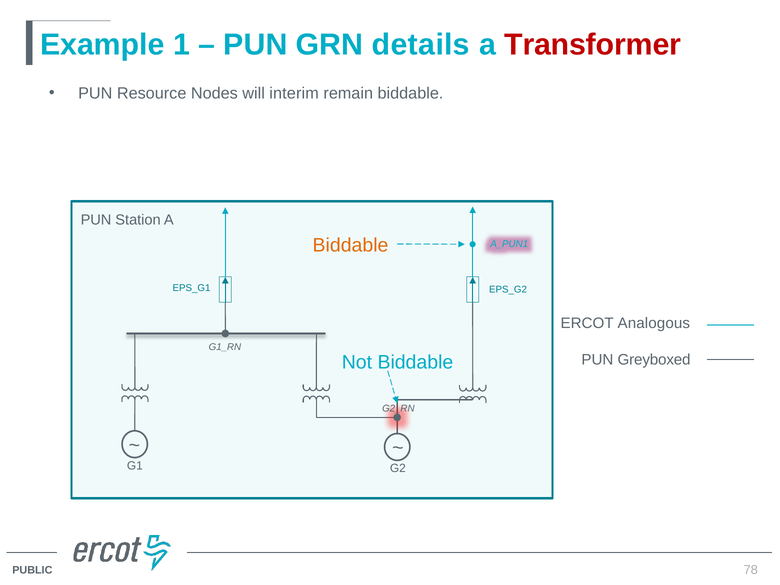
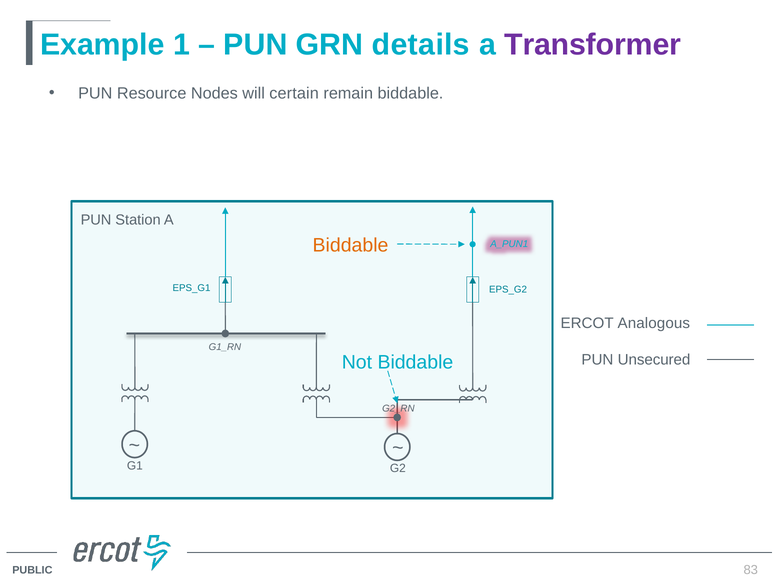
Transformer colour: red -> purple (593, 45)
interim: interim -> certain (294, 93)
Greyboxed: Greyboxed -> Unsecured (654, 360)
78: 78 -> 83 (751, 570)
